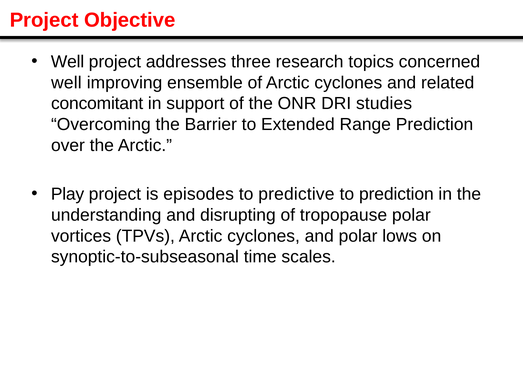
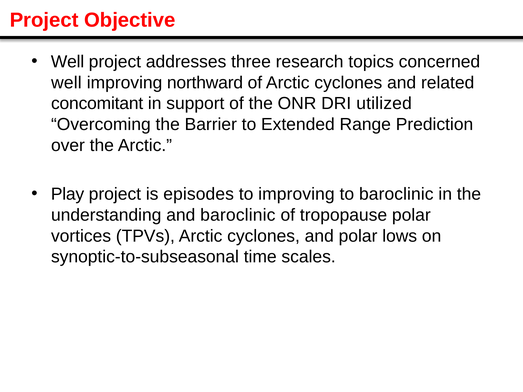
ensemble: ensemble -> northward (205, 83)
studies: studies -> utilized (384, 104)
to predictive: predictive -> improving (296, 194)
to prediction: prediction -> baroclinic (396, 194)
and disrupting: disrupting -> baroclinic (238, 215)
